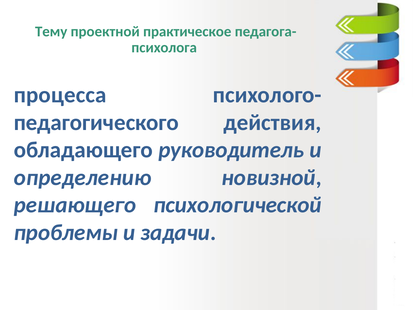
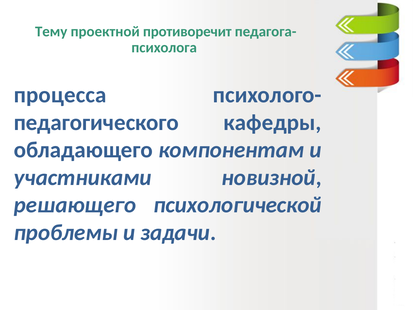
практическое: практическое -> противоречит (187, 31)
действия: действия -> кафедры (272, 122)
руководитель: руководитель -> компонентам (231, 150)
определению: определению -> участниками (83, 177)
